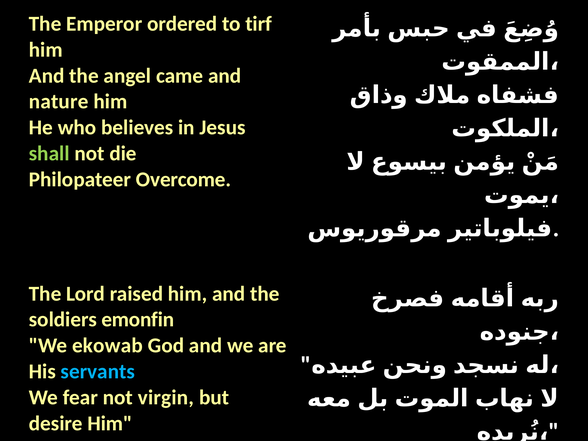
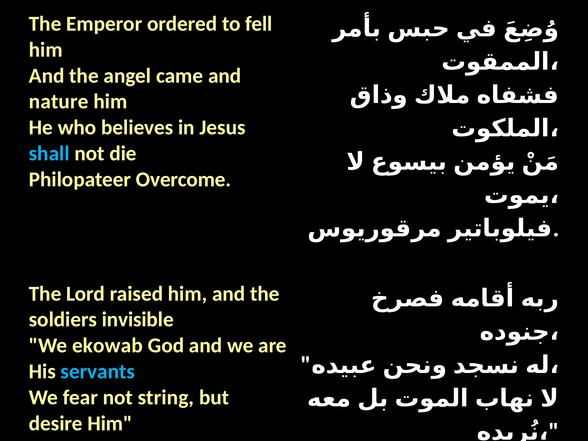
tirf: tirf -> fell (259, 24)
shall colour: light green -> light blue (49, 154)
emonfin: emonfin -> invisible (138, 320)
virgin: virgin -> string (166, 398)
